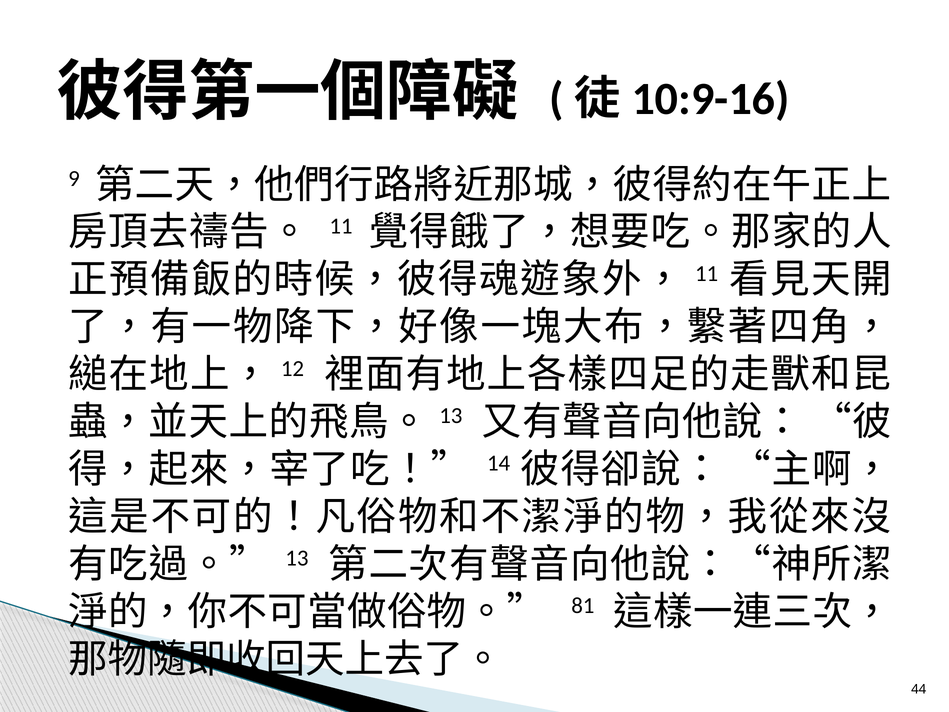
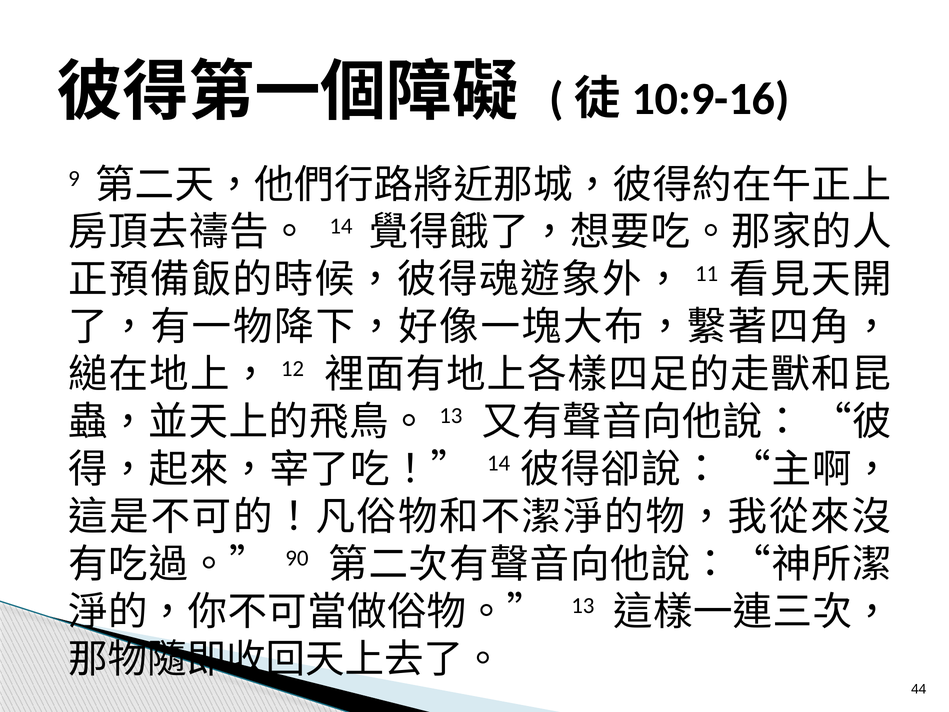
11: 11 -> 14 (341, 226)
13: 13 -> 90 (297, 558)
81: 81 -> 13 (583, 606)
